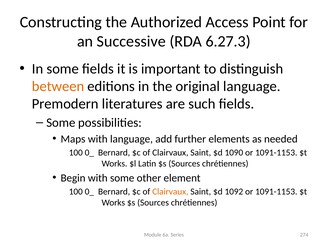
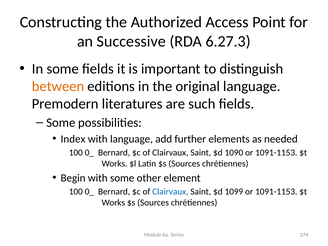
Maps: Maps -> Index (73, 139)
Clairvaux colour: orange -> blue (170, 192)
1092: 1092 -> 1099 (234, 192)
